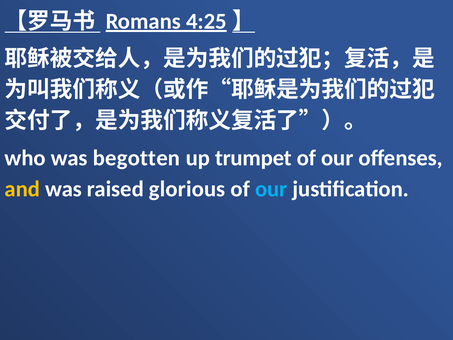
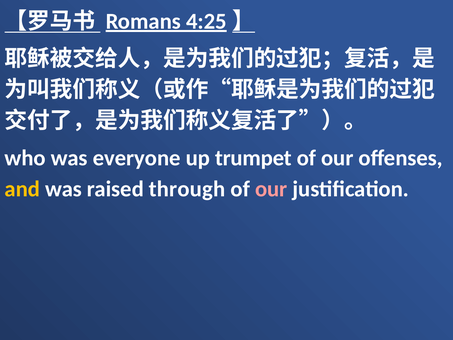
begotten: begotten -> everyone (137, 158)
glorious: glorious -> through (187, 189)
our colour: light blue -> pink (271, 189)
